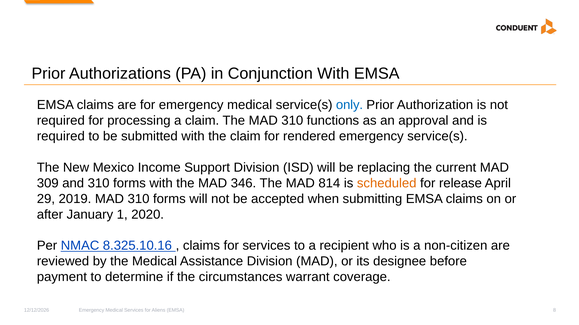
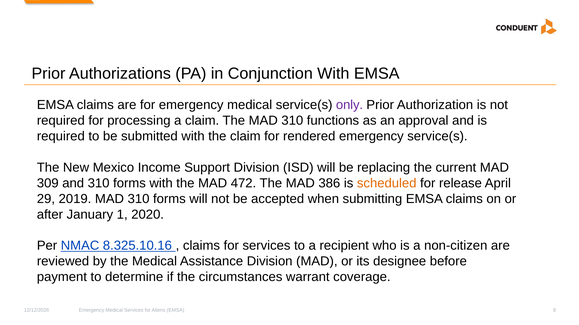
only colour: blue -> purple (349, 105)
346: 346 -> 472 (243, 184)
814: 814 -> 386 (329, 184)
